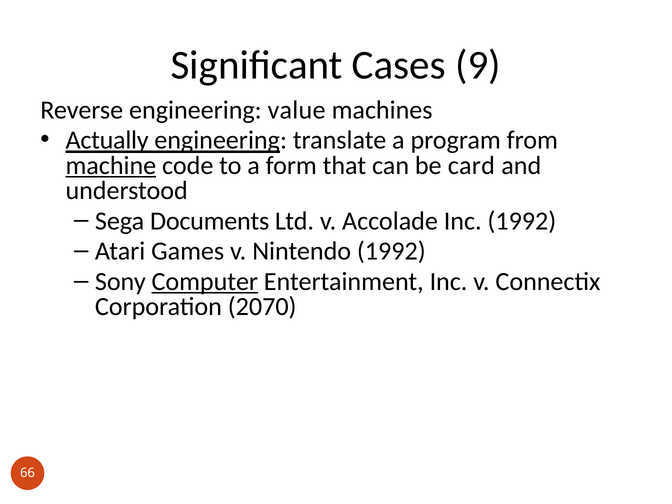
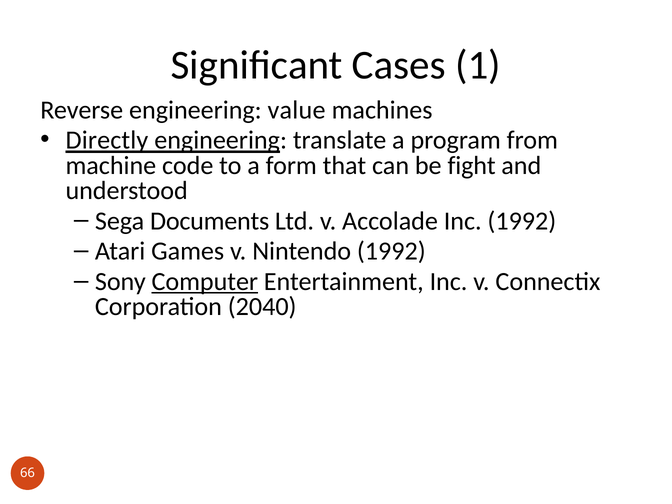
9: 9 -> 1 (478, 65)
Actually: Actually -> Directly (107, 140)
machine underline: present -> none (111, 165)
card: card -> fight (472, 165)
2070: 2070 -> 2040 (262, 307)
